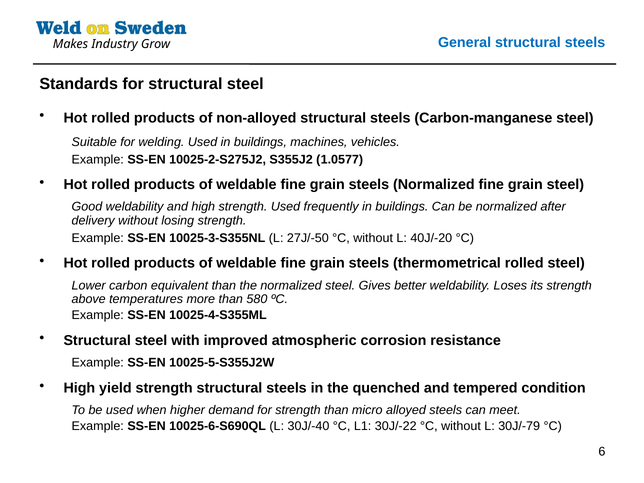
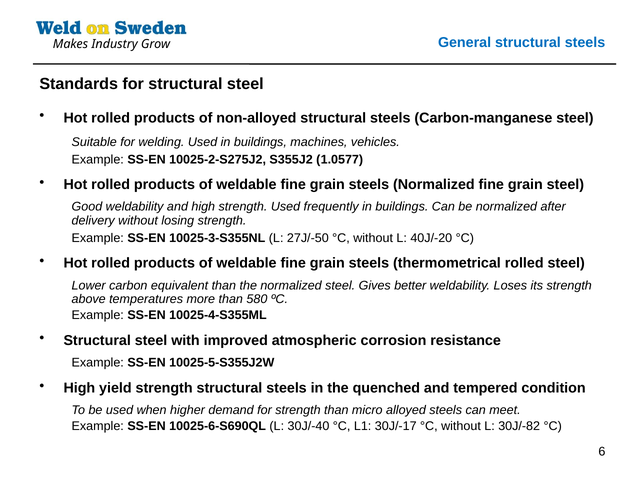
30J/-22: 30J/-22 -> 30J/-17 (396, 426)
30J/-79: 30J/-79 -> 30J/-82 (519, 426)
